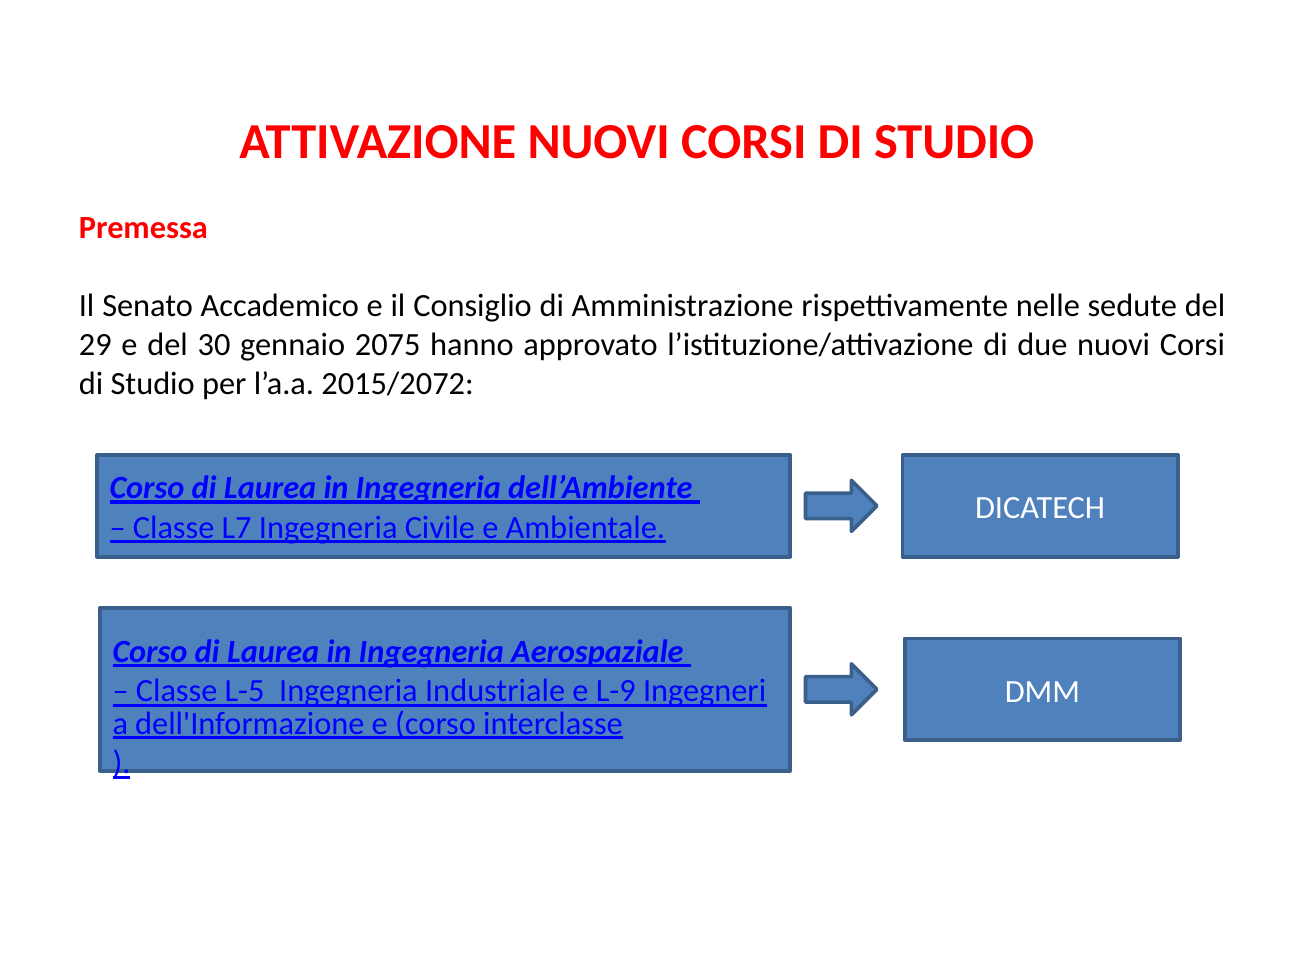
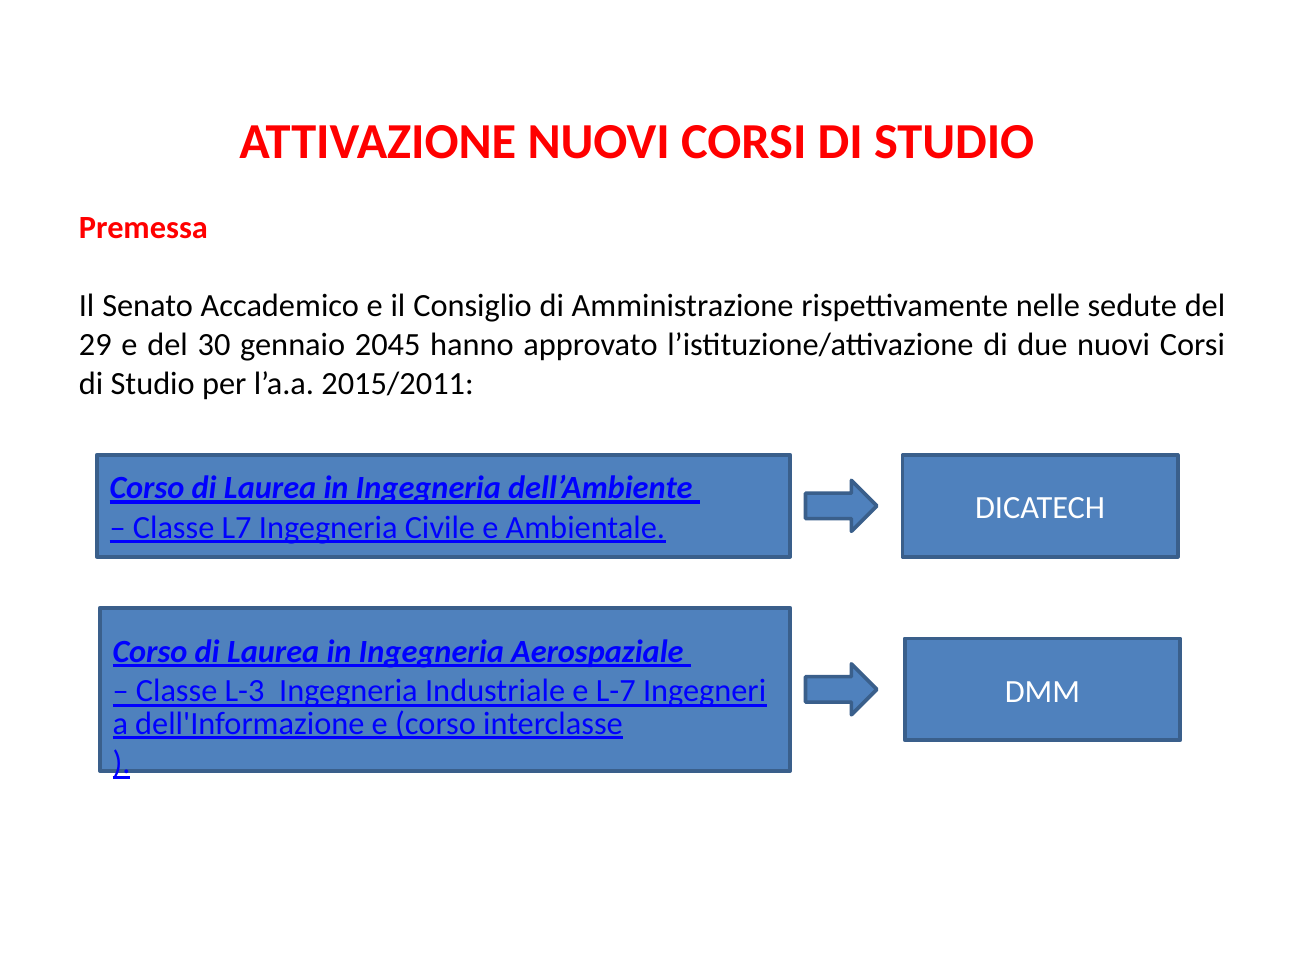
2075: 2075 -> 2045 (388, 345)
2015/2072: 2015/2072 -> 2015/2011 (398, 383)
L-5: L-5 -> L-3 (245, 691)
L-9: L-9 -> L-7 (616, 691)
